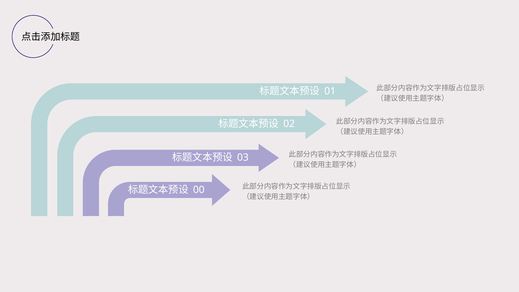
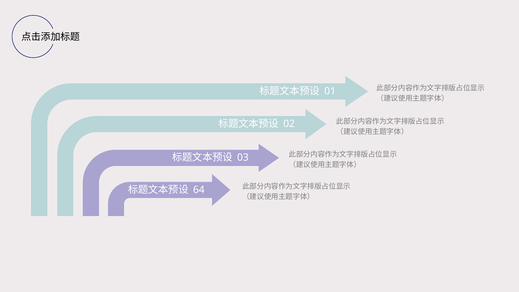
00: 00 -> 64 (199, 190)
